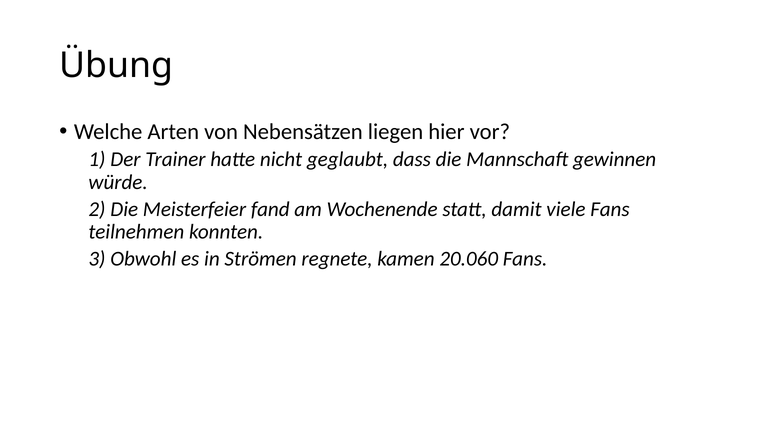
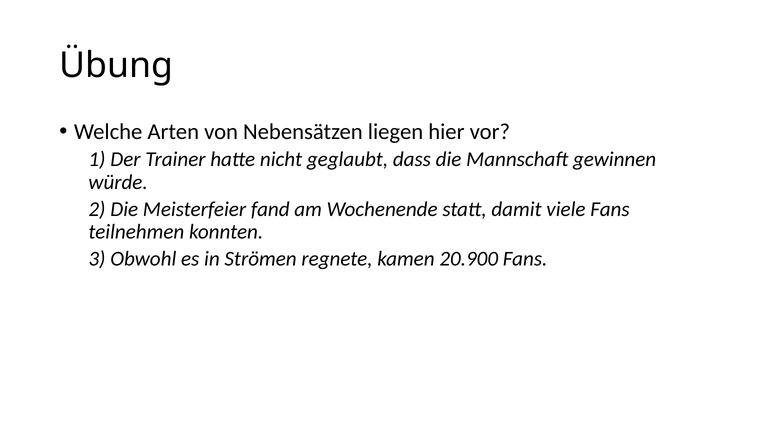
20.060: 20.060 -> 20.900 (469, 259)
